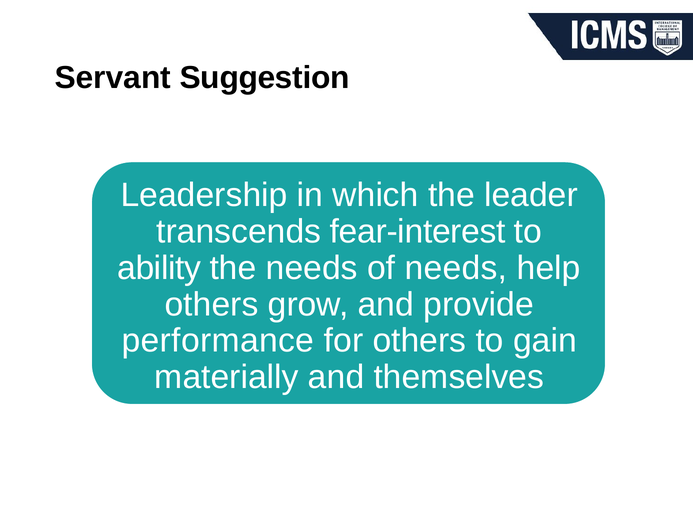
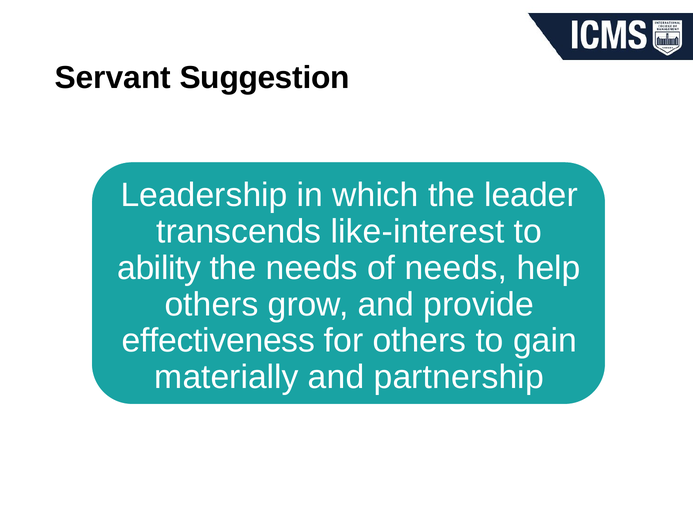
fear-interest: fear-interest -> like-interest (417, 231)
performance: performance -> effectiveness (218, 341)
themselves: themselves -> partnership (459, 377)
